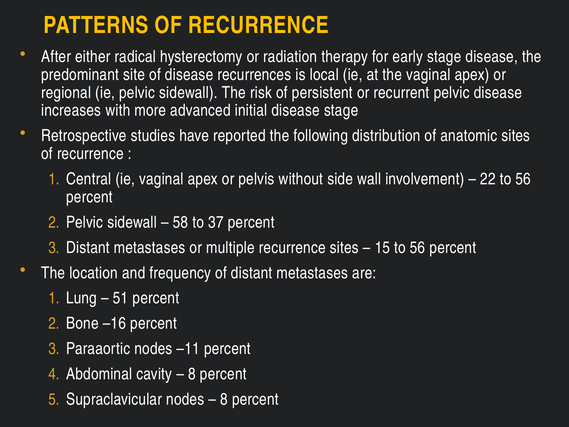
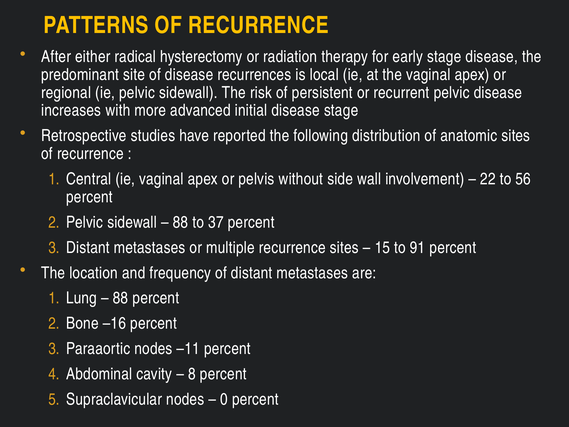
58: 58 -> 88 (181, 222)
15 to 56: 56 -> 91 (418, 247)
51: 51 -> 88 (121, 298)
8: 8 -> 0 (224, 399)
